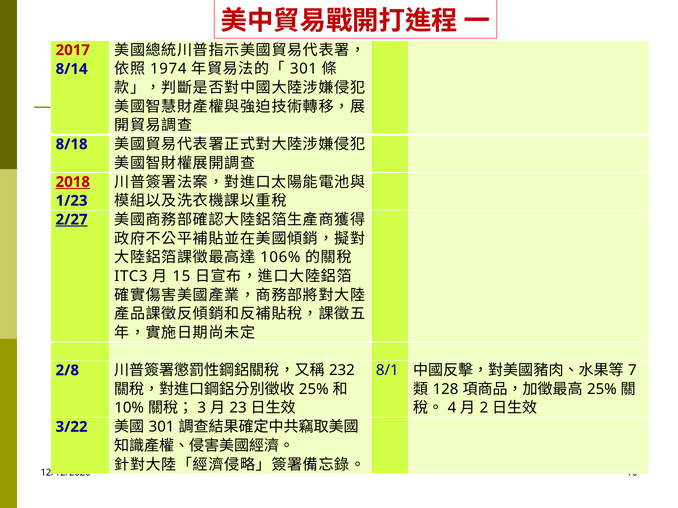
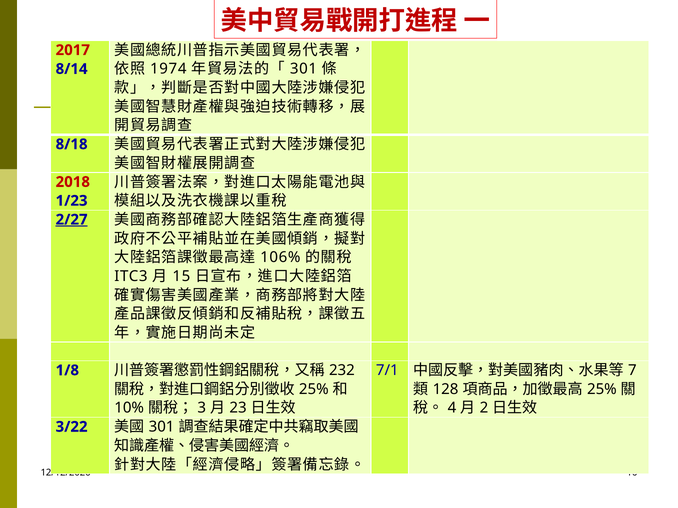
2018 underline: present -> none (73, 182)
8/1: 8/1 -> 7/1 (387, 371)
2/8: 2/8 -> 1/8 (67, 371)
